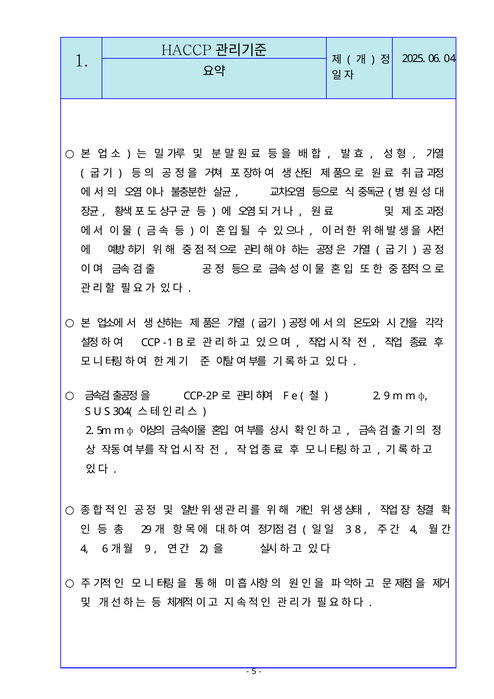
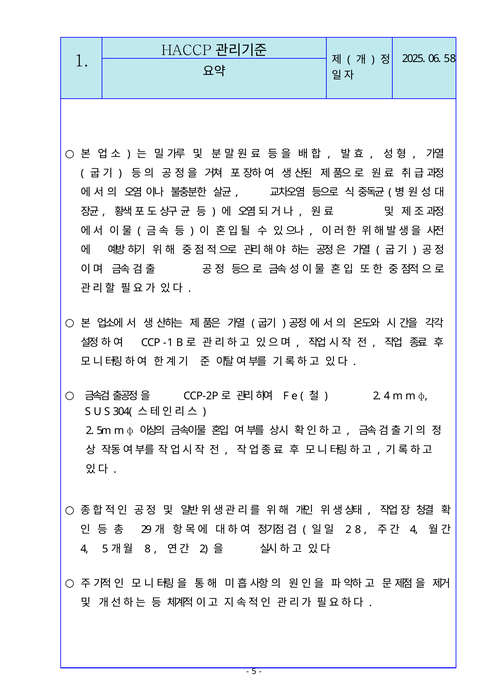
04: 04 -> 58 (450, 59)
2 9: 9 -> 4 (387, 395)
3: 3 -> 2 (348, 529)
4 6: 6 -> 5 (105, 548)
9: 9 -> 8 (148, 548)
